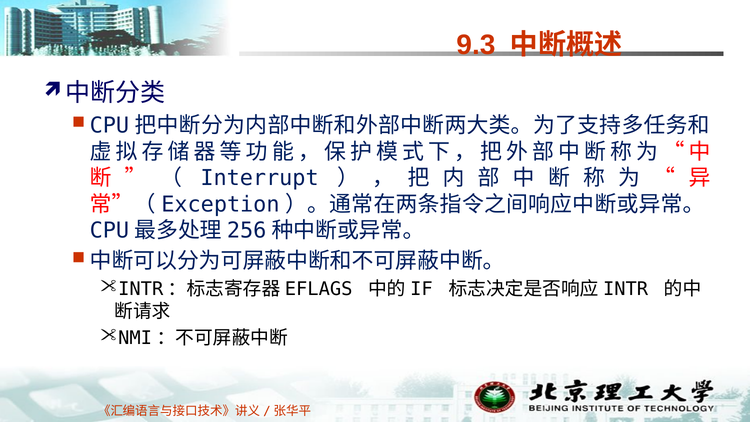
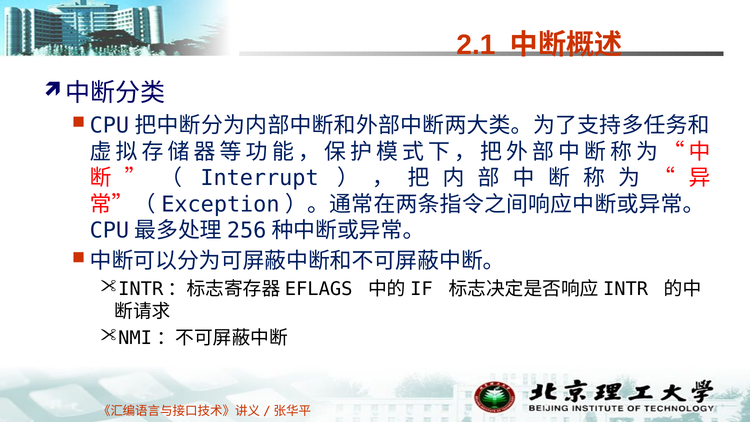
9.3: 9.3 -> 2.1 (476, 45)
